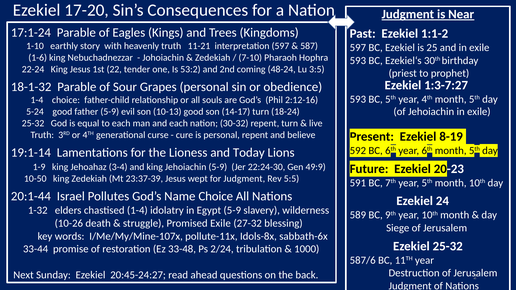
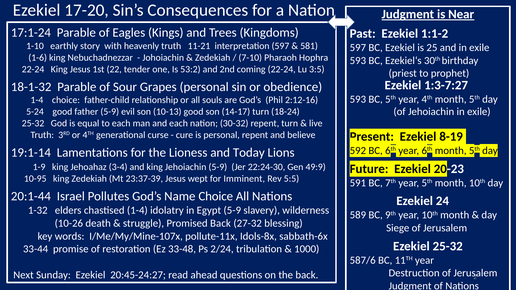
587: 587 -> 581 (309, 46)
coming 48-24: 48-24 -> 22-24 (282, 69)
10-50: 10-50 -> 10-95 (35, 179)
for Judgment: Judgment -> Imminent (244, 179)
Promised Exile: Exile -> Back (220, 223)
